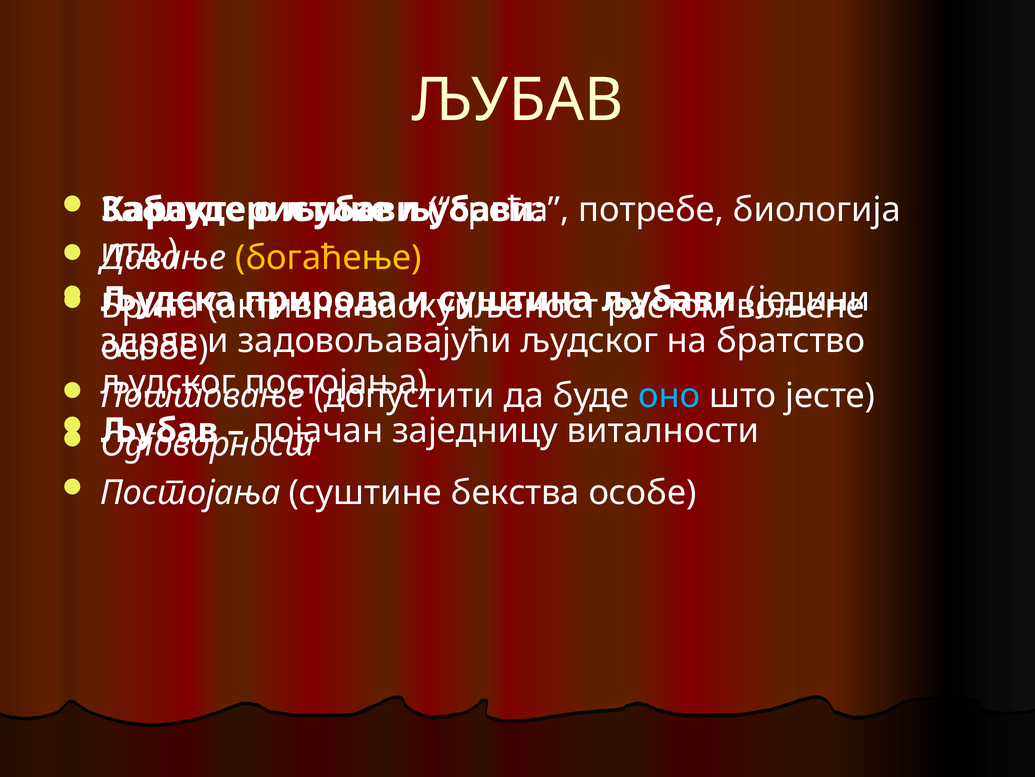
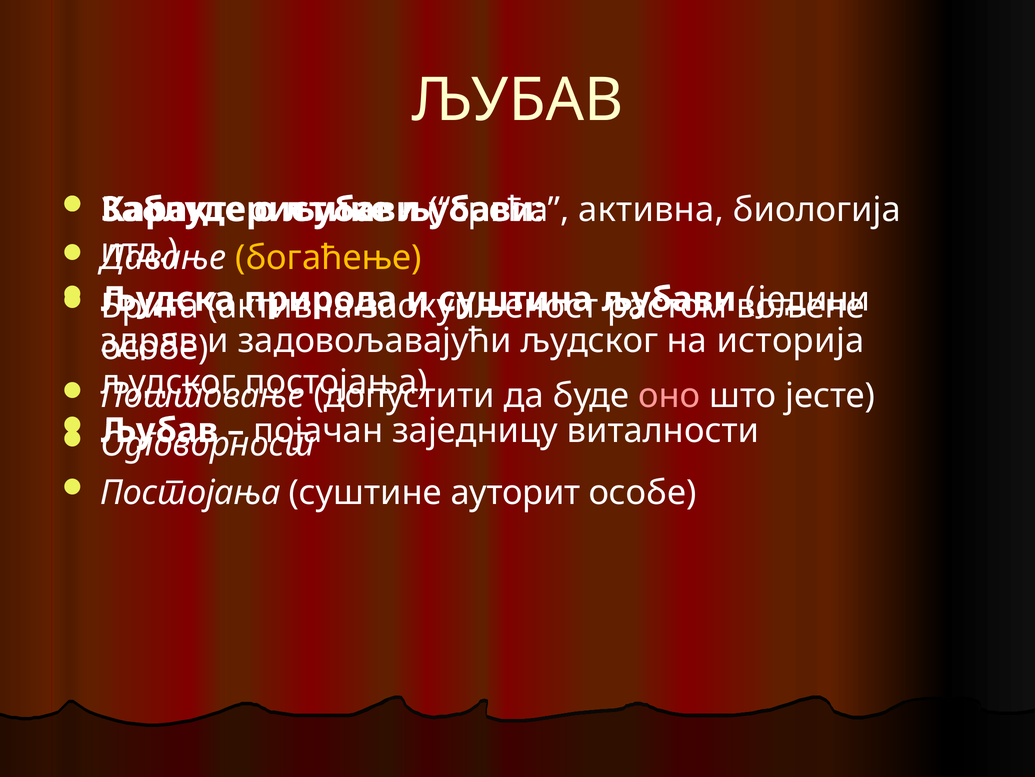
потребе: потребе -> активна (651, 209)
братство: братство -> историја (790, 341)
оно colour: light blue -> pink (669, 396)
бекства: бекства -> ауторит (515, 492)
